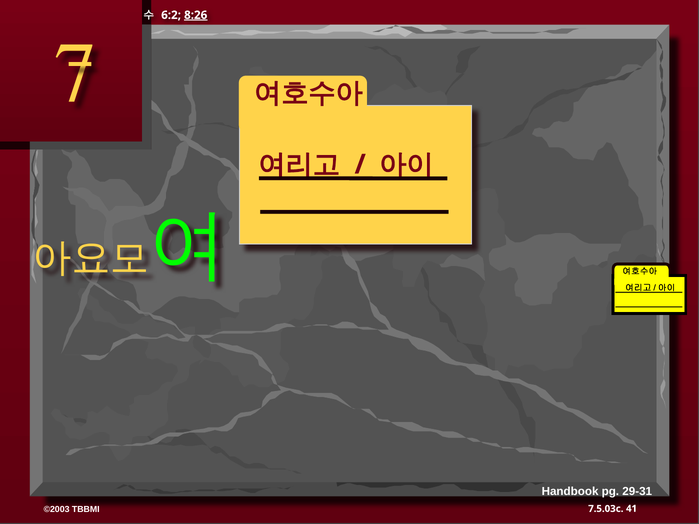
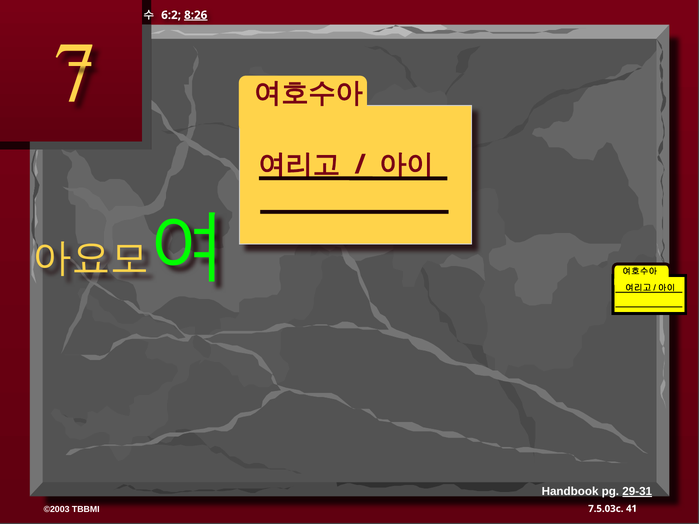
29-31 underline: none -> present (637, 492)
